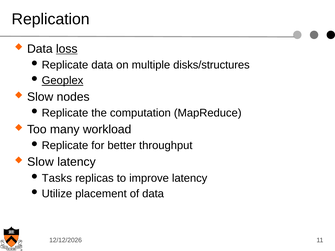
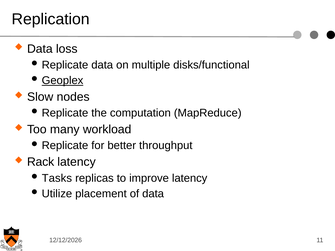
loss underline: present -> none (67, 49)
disks/structures: disks/structures -> disks/functional (211, 65)
Slow: Slow -> Rack (41, 162)
